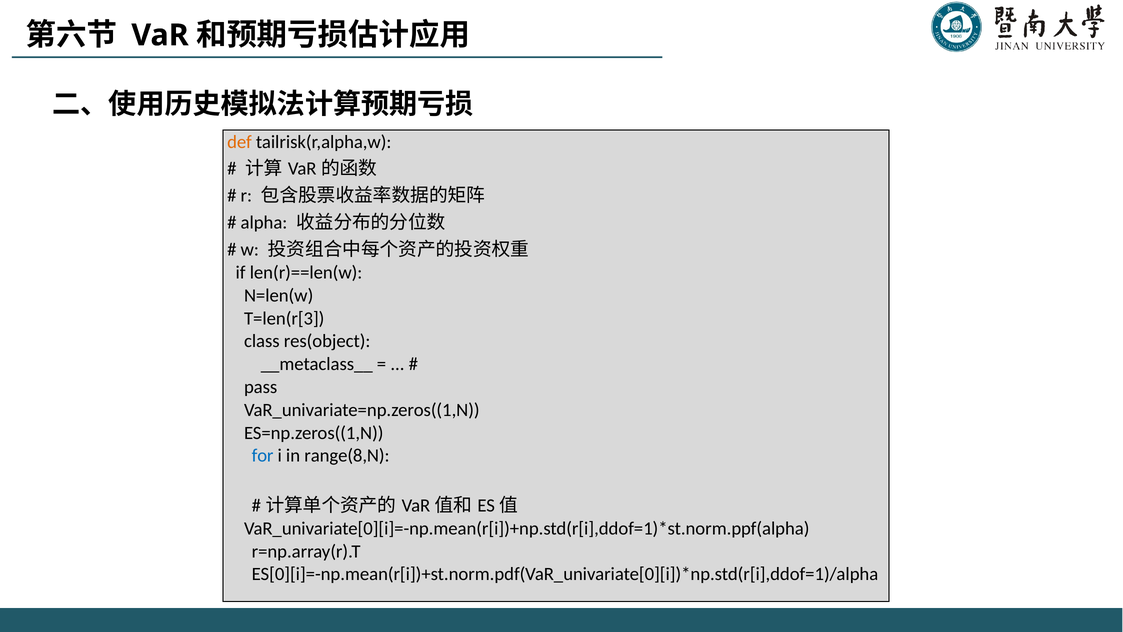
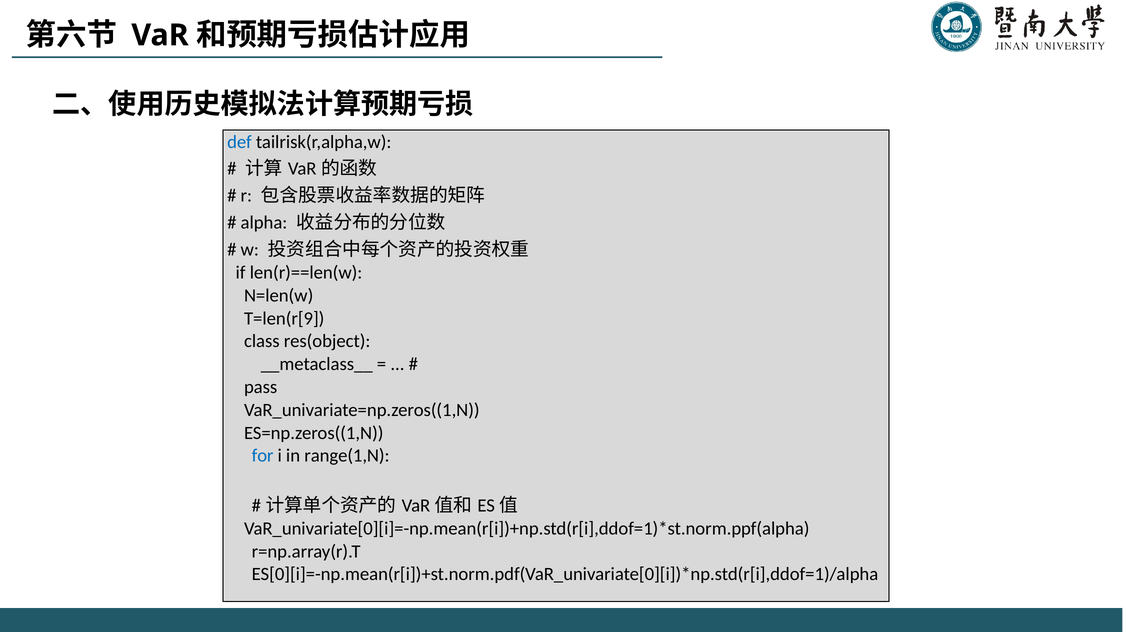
def colour: orange -> blue (239, 142)
T=len(r[3: T=len(r[3 -> T=len(r[9 (284, 318)
range(8,N: range(8,N -> range(1,N (347, 456)
